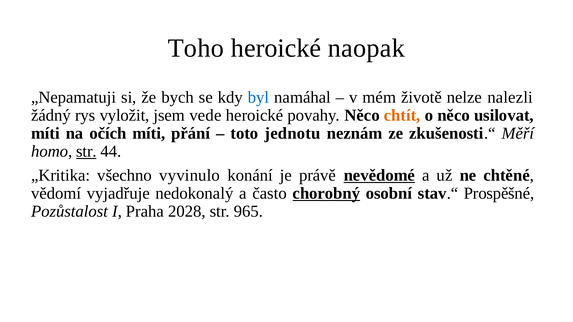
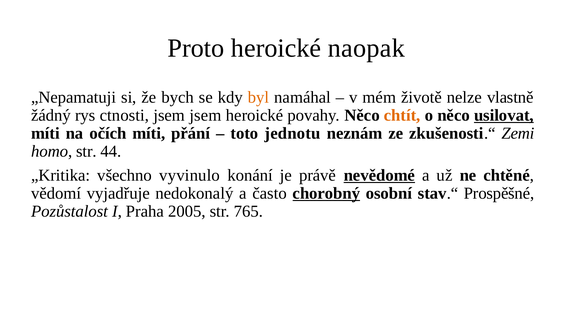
Toho: Toho -> Proto (196, 48)
byl colour: blue -> orange (259, 97)
nalezli: nalezli -> vlastně (510, 97)
vyložit: vyložit -> ctnosti (124, 115)
jsem vede: vede -> jsem (205, 115)
usilovat underline: none -> present (504, 115)
Měří: Měří -> Zemi (518, 133)
str underline: present -> none (86, 151)
2028: 2028 -> 2005 (187, 211)
965: 965 -> 765 (248, 211)
